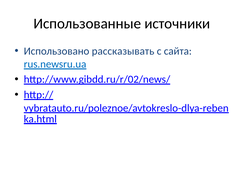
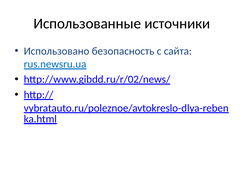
рассказывать: рассказывать -> безопасность (123, 51)
